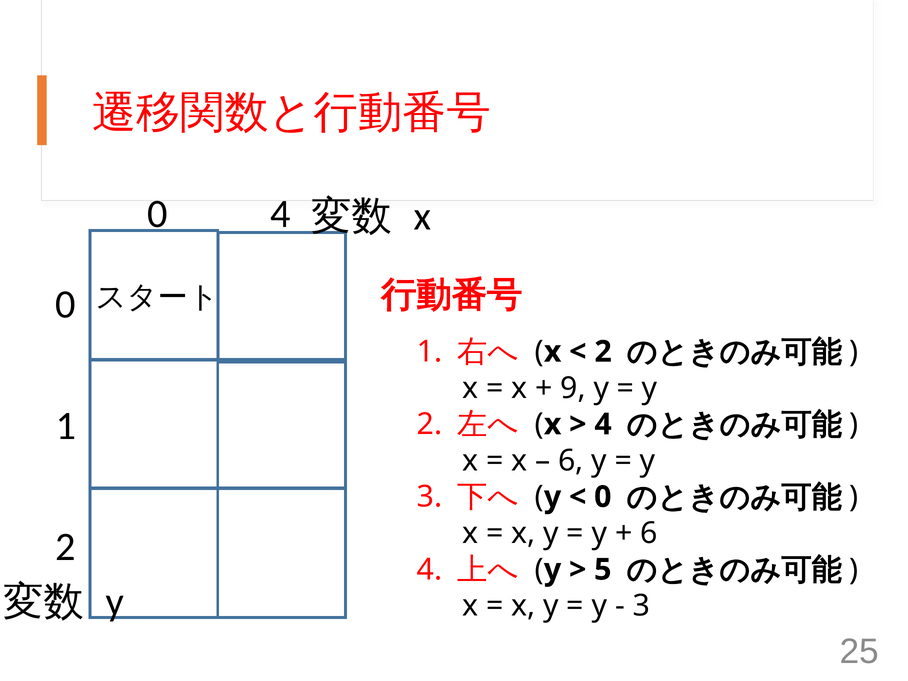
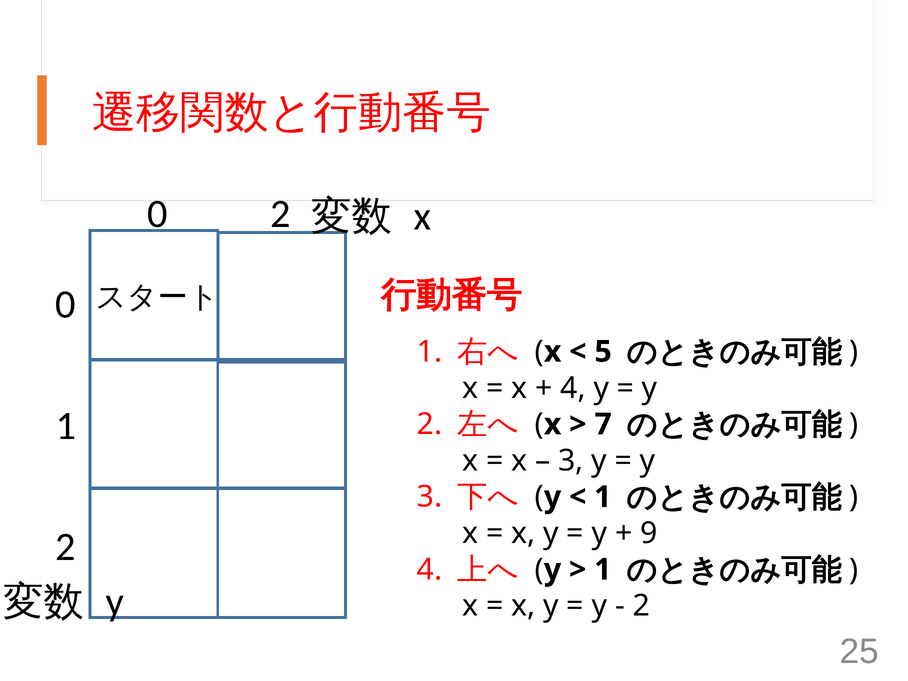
0 4: 4 -> 2 (280, 214)
2: 2 -> 5 (603, 352)
9: 9 -> 4 (573, 388)
4: 4 -> 7 (603, 424)
6: 6 -> 3 (571, 461)
0: 0 -> 1 (603, 497)
6: 6 -> 9 (649, 533)
5: 5 -> 1 (603, 570)
3: 3 -> 2 (641, 606)
